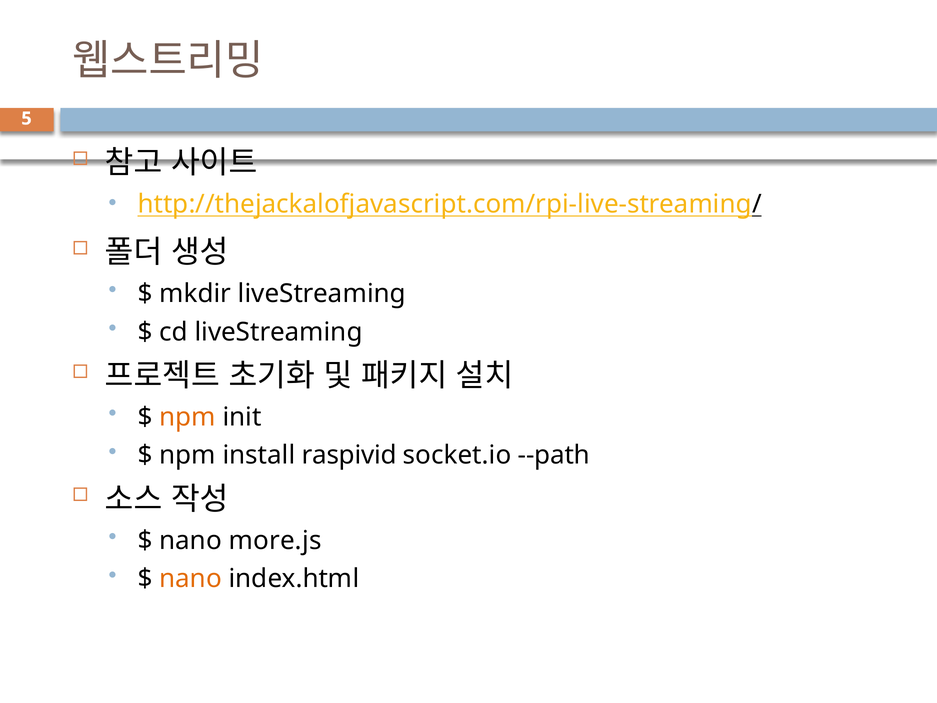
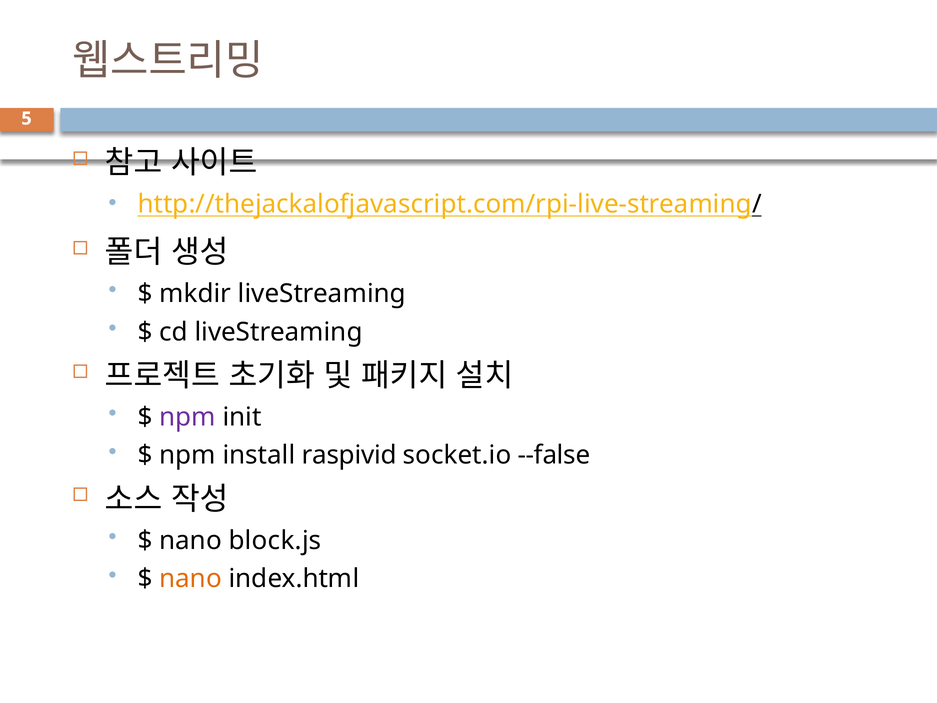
npm colour: orange -> purple (187, 417)
--path: --path -> --false (554, 455)
more.js: more.js -> block.js (275, 540)
